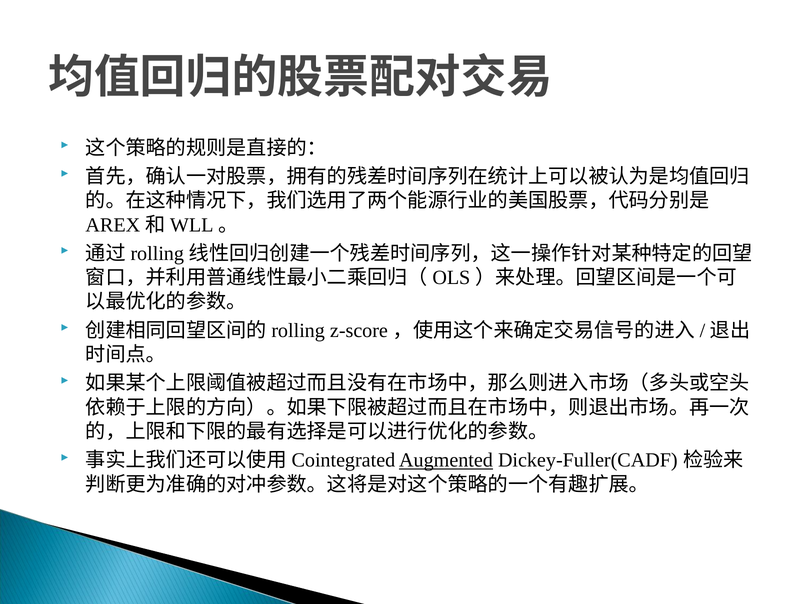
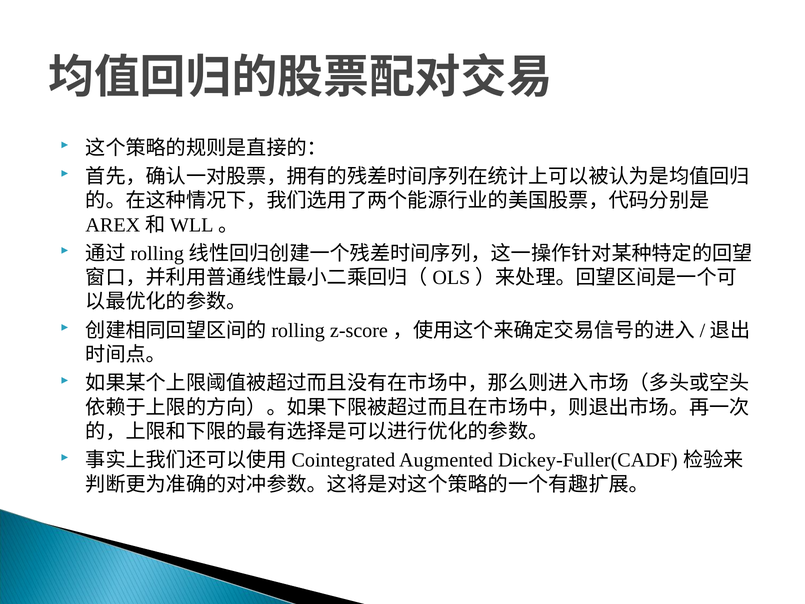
Augmented underline: present -> none (446, 460)
